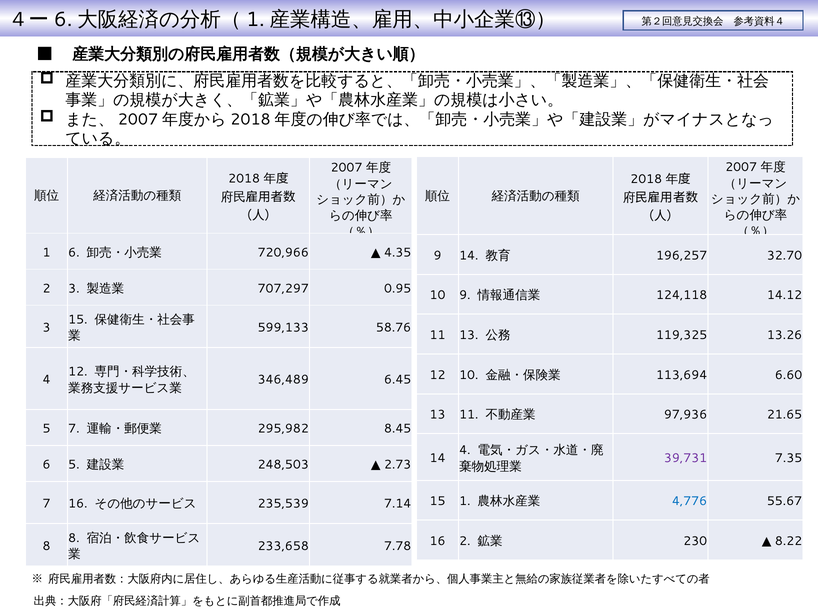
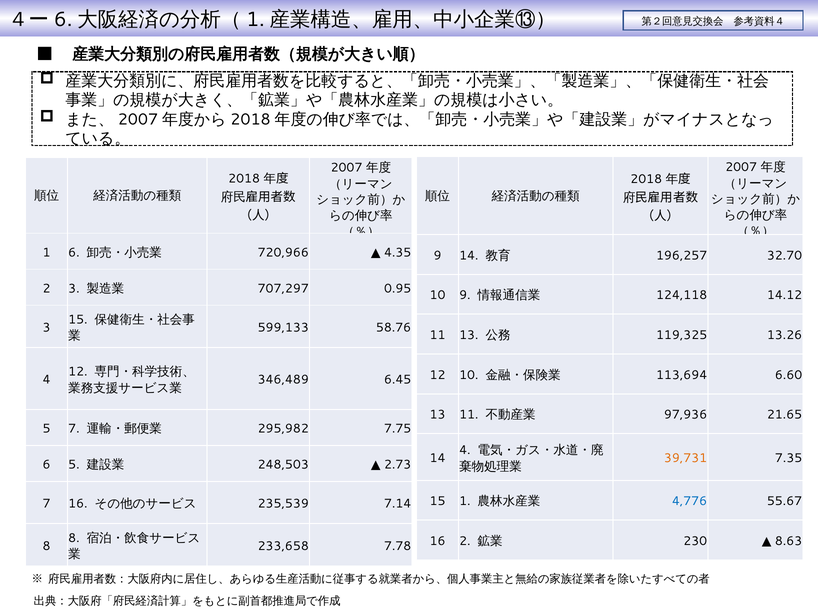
8.45: 8.45 -> 7.75 (398, 428)
39,731 colour: purple -> orange (686, 458)
8.22: 8.22 -> 8.63 (789, 541)
